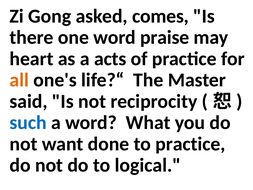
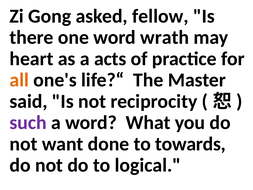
comes: comes -> fellow (160, 16)
praise: praise -> wrath (165, 37)
such colour: blue -> purple (28, 122)
to practice: practice -> towards (190, 144)
